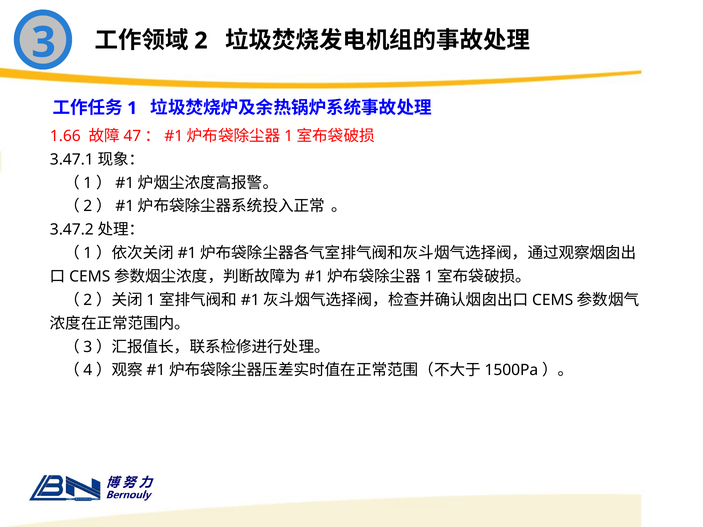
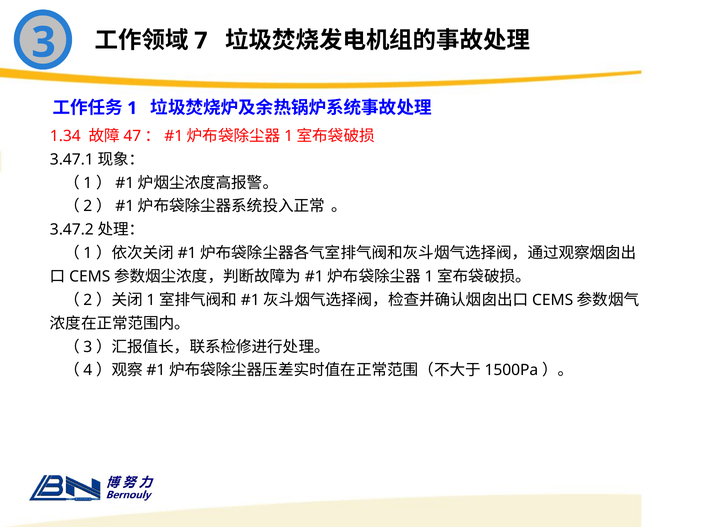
2: 2 -> 7 (201, 41)
1.66: 1.66 -> 1.34 (65, 136)
